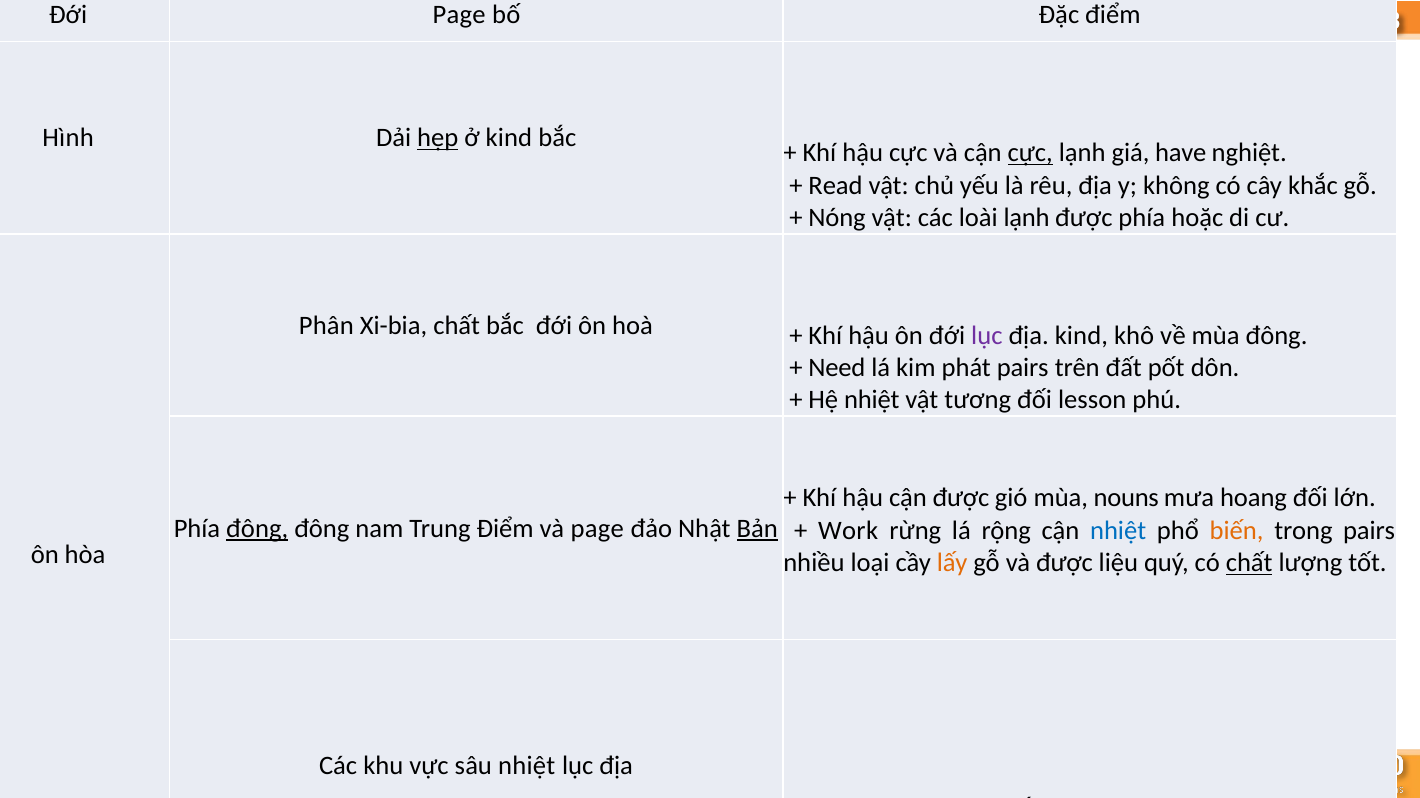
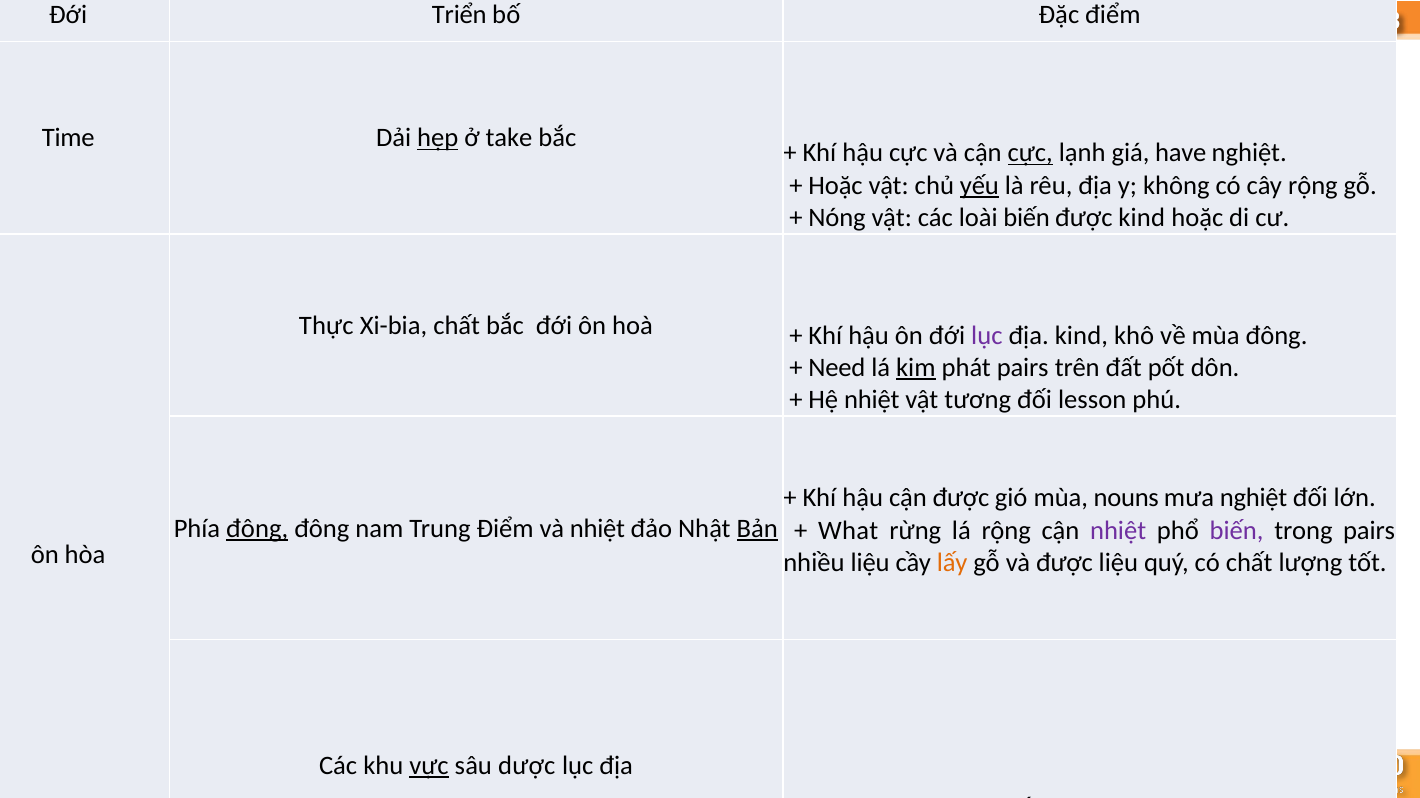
Page: Page -> Triển (459, 15)
Hình: Hình -> Time (68, 138)
ở kind: kind -> take (509, 138)
Read: Read -> Hoặc (836, 186)
yếu underline: none -> present (979, 186)
cây khắc: khắc -> rộng (1313, 186)
loài lạnh: lạnh -> biến (1027, 218)
được phía: phía -> kind (1142, 218)
Phân: Phân -> Thực (326, 326)
kim underline: none -> present (916, 368)
mưa hoang: hoang -> nghiệt (1254, 499)
và page: page -> nhiệt (598, 529)
Work: Work -> What (848, 531)
nhiệt colour: blue -> purple (1118, 531)
biến colour: orange -> purple (1237, 531)
loại: loại -> liệu (870, 564)
chất underline: present -> none (1249, 564)
vực underline: none -> present (429, 766)
sâu nhiệt: nhiệt -> dược (527, 766)
